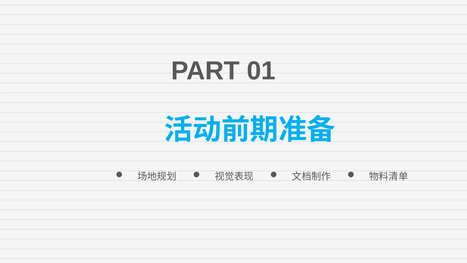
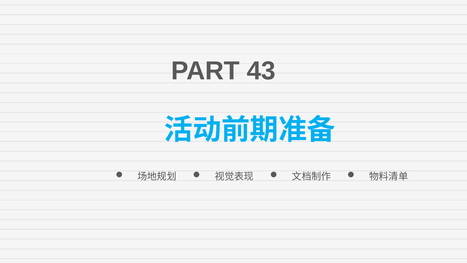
01: 01 -> 43 (261, 71)
